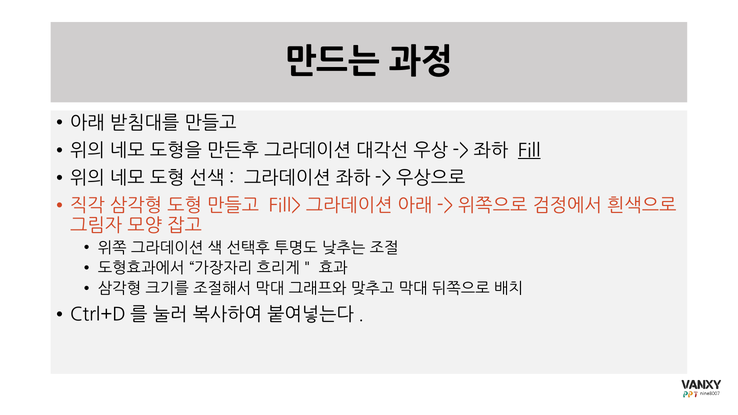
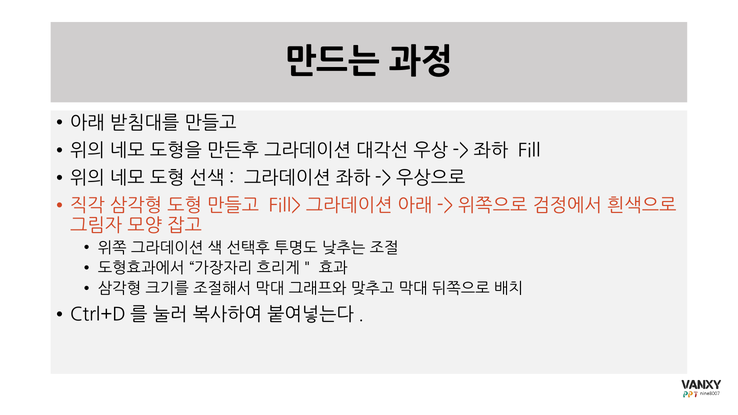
Fill underline: present -> none (529, 151)
